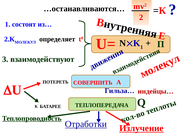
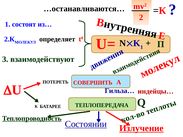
Отработки: Отработки -> Состоянии (86, 124)
